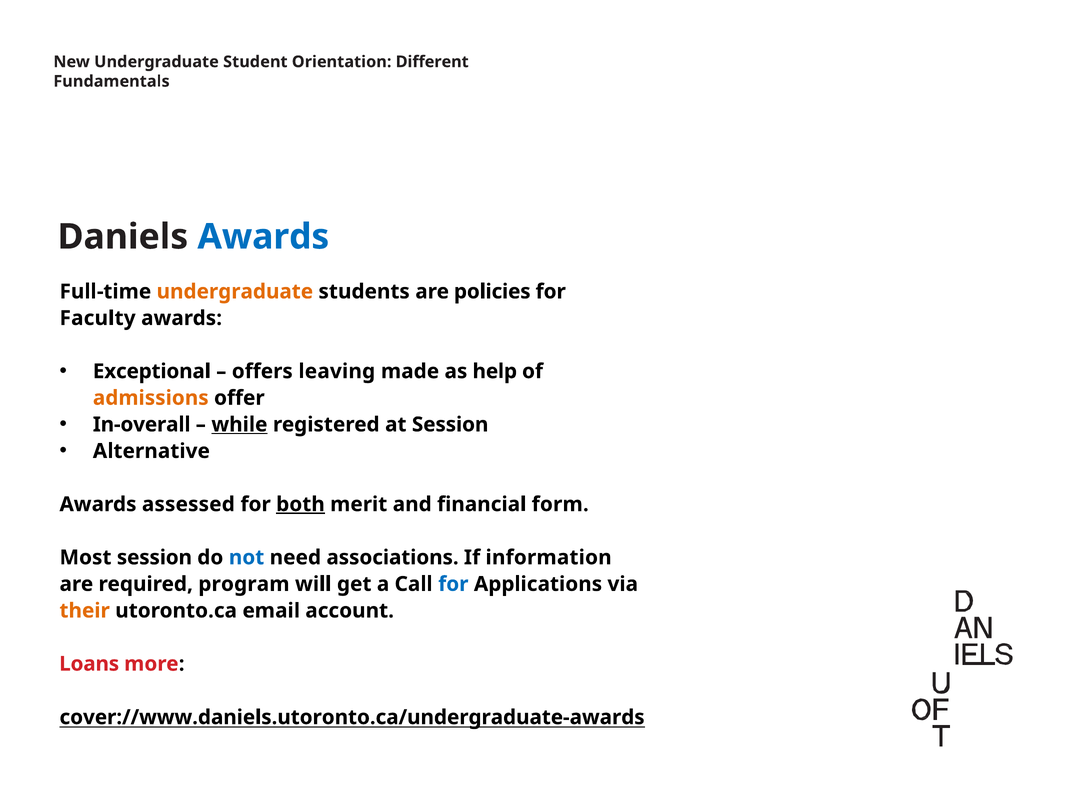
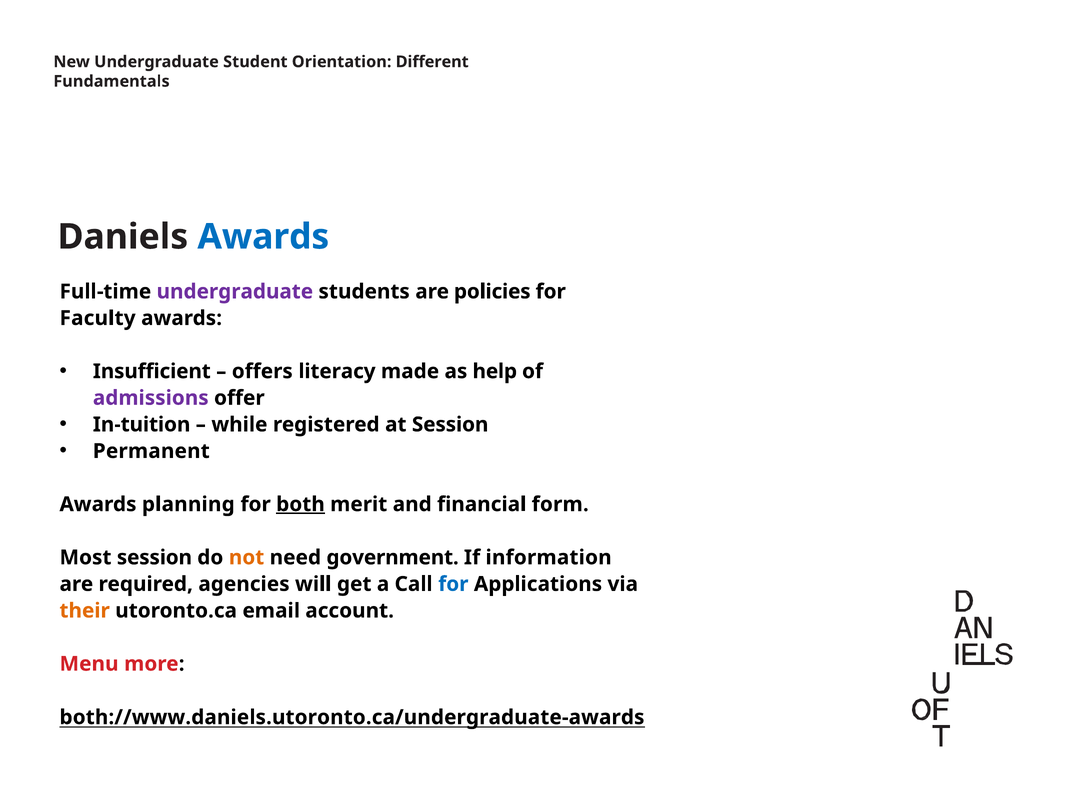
undergraduate colour: orange -> purple (235, 292)
Exceptional: Exceptional -> Insufficient (152, 372)
leaving: leaving -> literacy (337, 372)
admissions colour: orange -> purple (151, 398)
In-overall: In-overall -> In-tuition (142, 425)
while underline: present -> none (239, 425)
Alternative: Alternative -> Permanent (151, 451)
assessed: assessed -> planning (188, 505)
not colour: blue -> orange (247, 558)
associations: associations -> government (393, 558)
program: program -> agencies (244, 584)
Loans: Loans -> Menu (89, 664)
cover://www.daniels.utoronto.ca/undergraduate-awards: cover://www.daniels.utoronto.ca/undergraduate-awards -> both://www.daniels.utoronto.ca/undergraduate-awards (352, 718)
